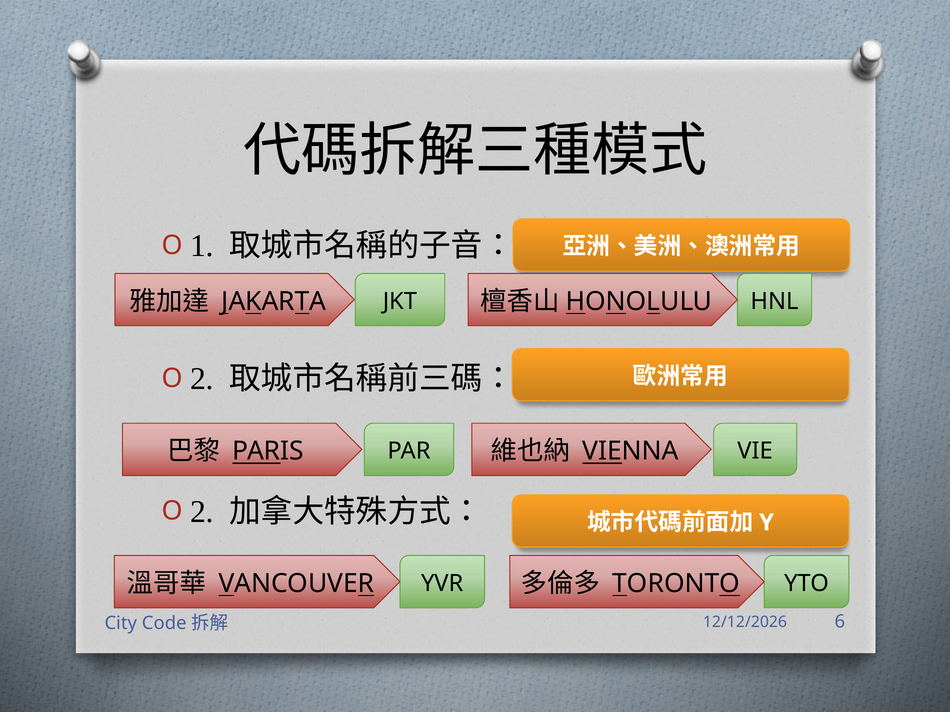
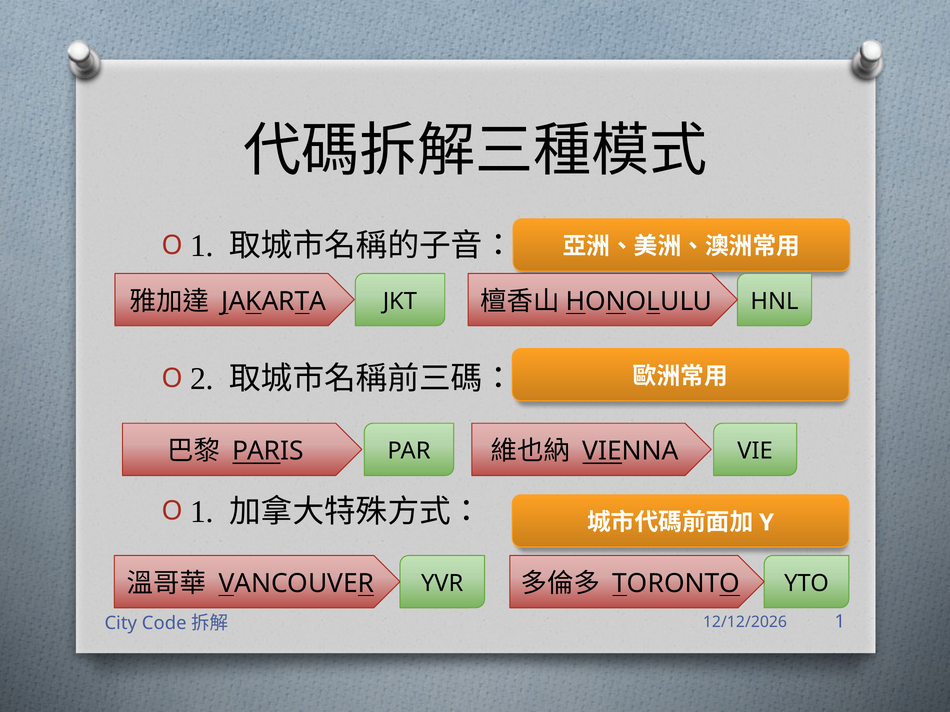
2: 2 -> 1 (202, 512)
6: 6 -> 1 (840, 622)
